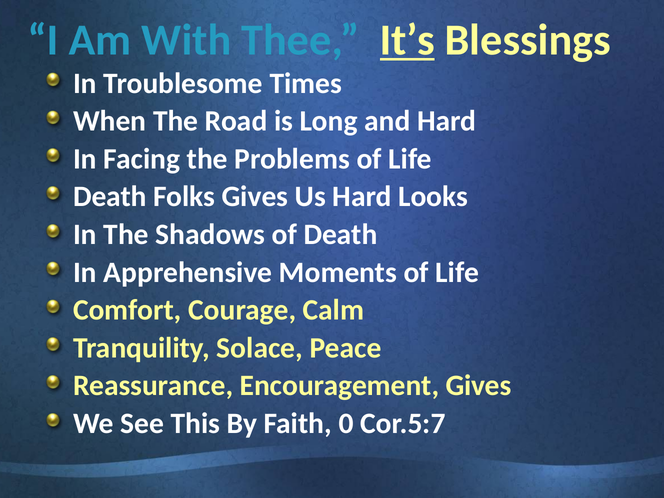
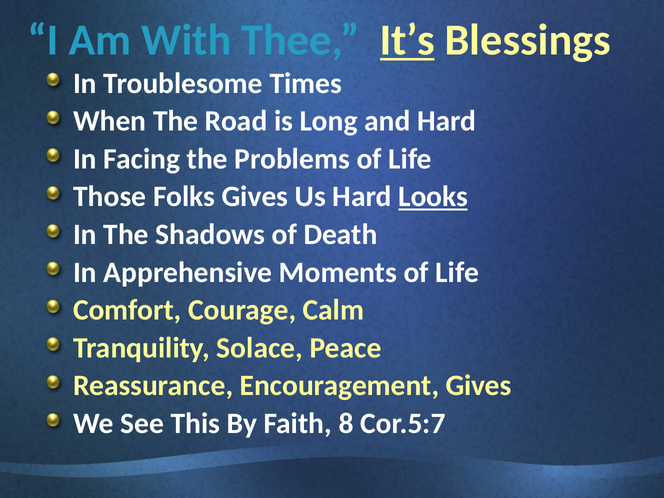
Death: Death -> Those (110, 197)
Looks underline: none -> present (433, 197)
0: 0 -> 8 (346, 424)
